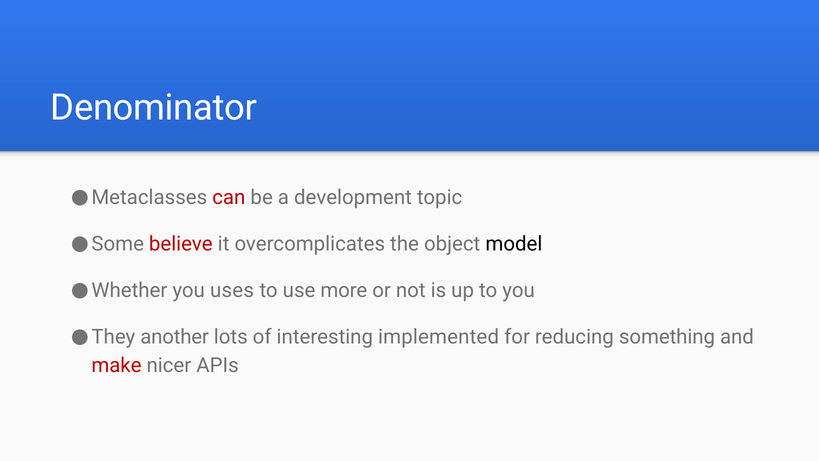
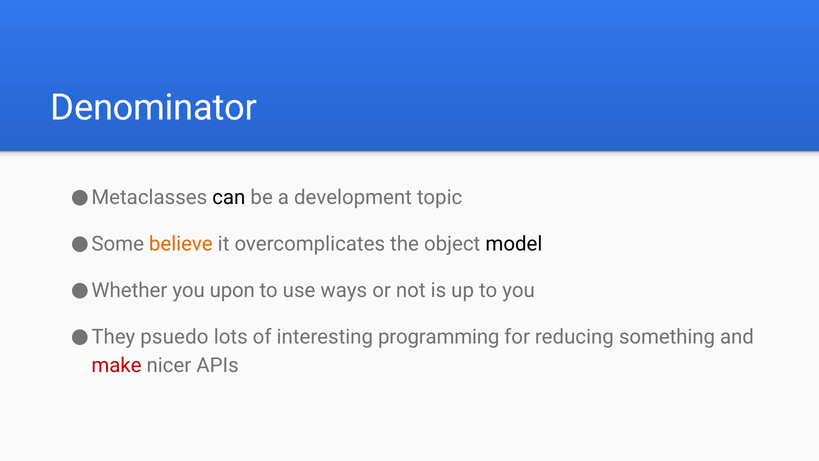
can colour: red -> black (229, 197)
believe colour: red -> orange (181, 244)
uses: uses -> upon (232, 290)
more: more -> ways (344, 290)
another: another -> psuedo (174, 337)
implemented: implemented -> programming (439, 337)
